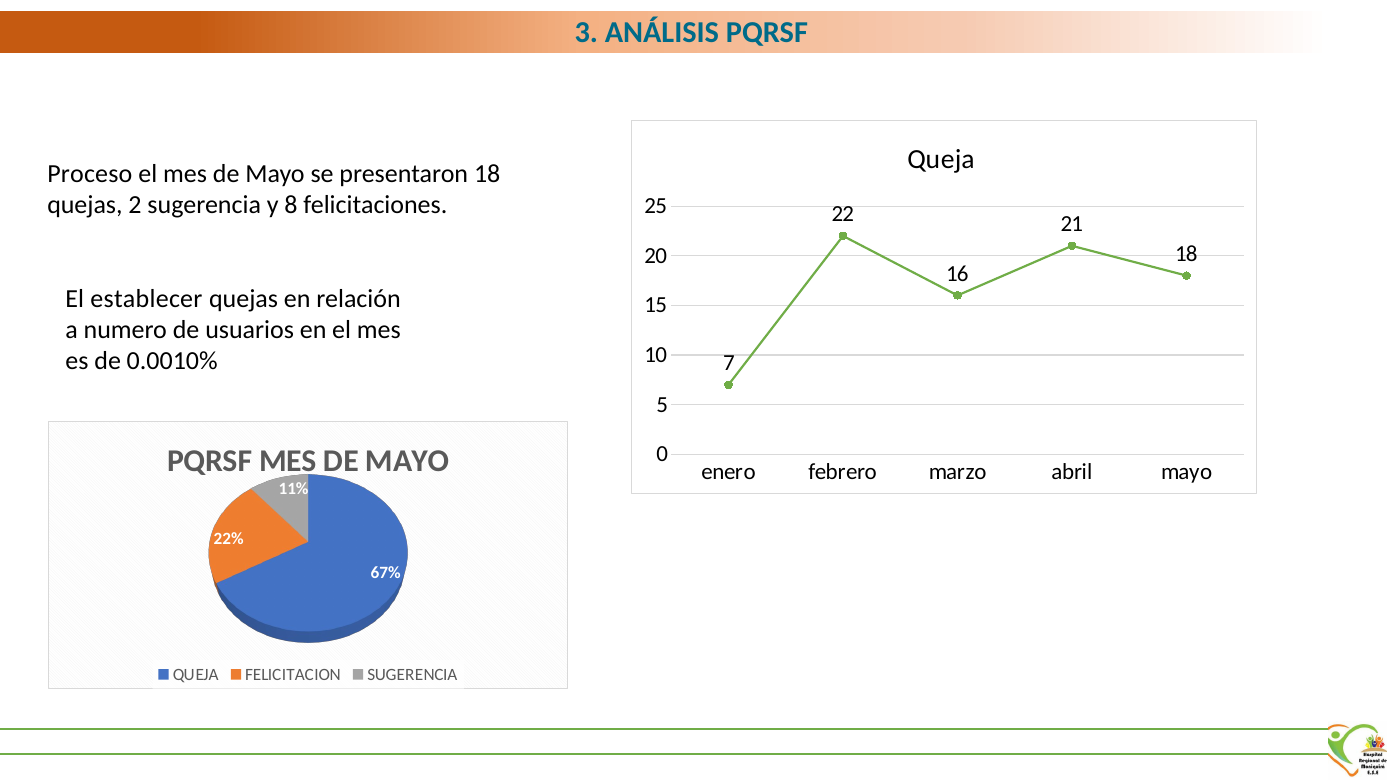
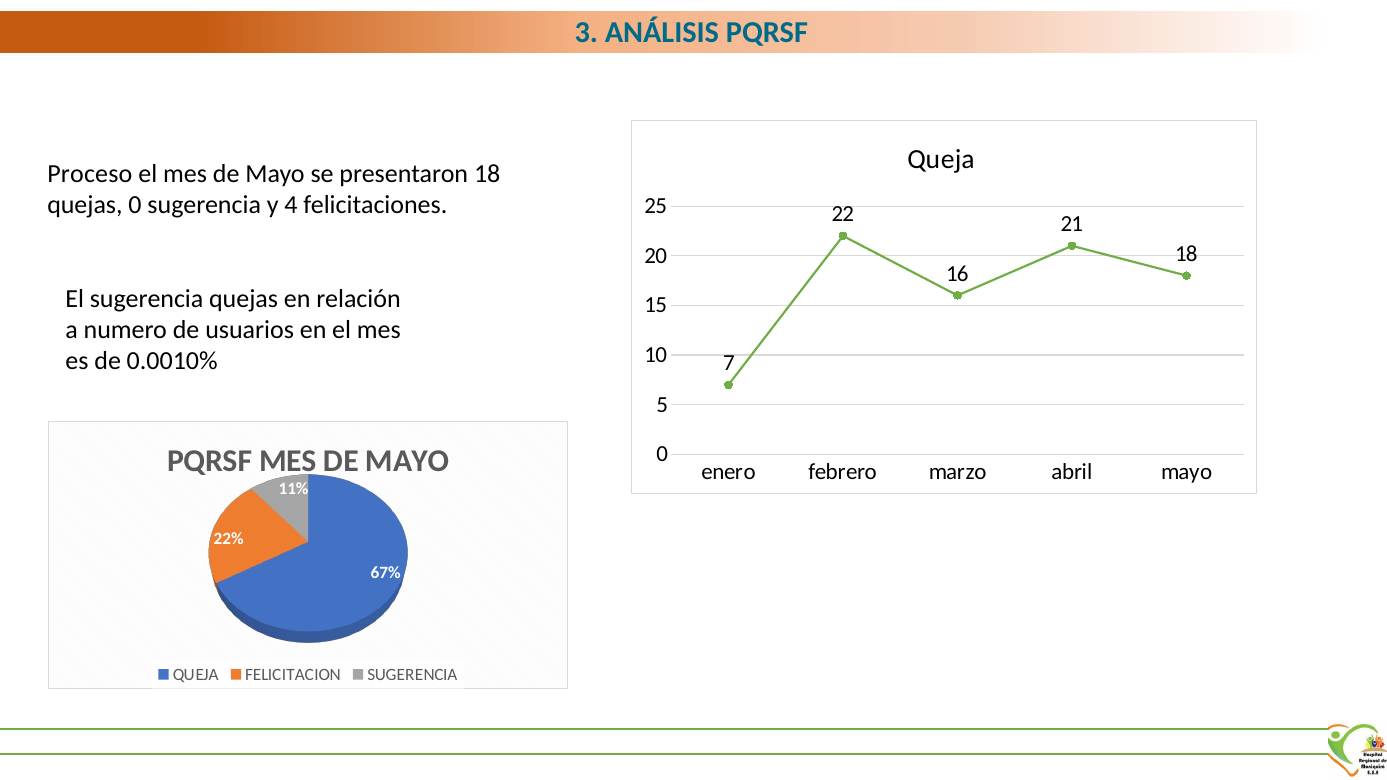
quejas 2: 2 -> 0 (135, 205)
8: 8 -> 4 (291, 205)
El establecer: establecer -> sugerencia (147, 299)
